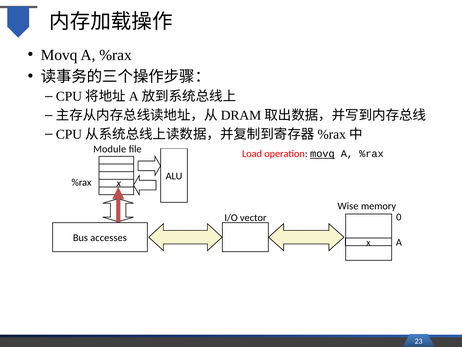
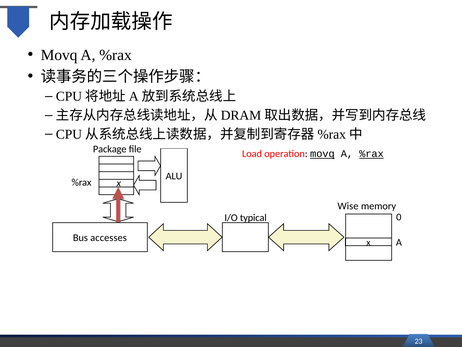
Module: Module -> Package (110, 149)
%rax underline: none -> present (371, 154)
vector: vector -> typical (253, 217)
